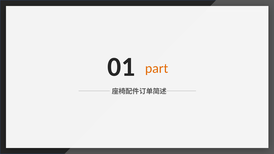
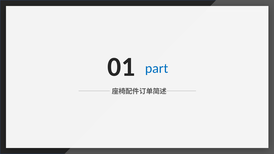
part colour: orange -> blue (157, 68)
